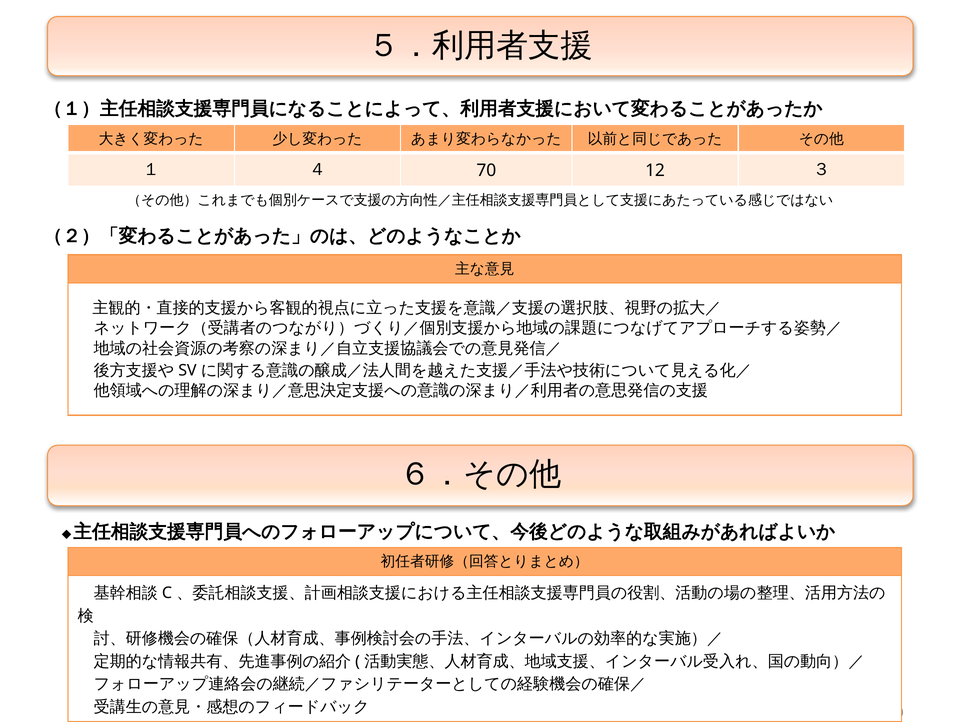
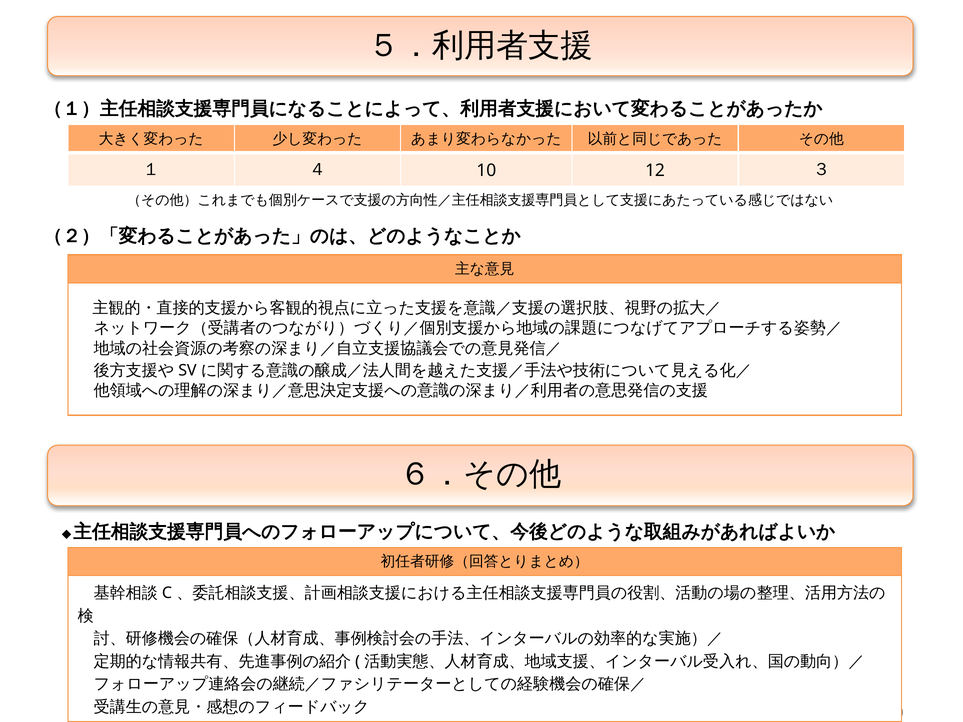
４ 70: 70 -> 10 (486, 170)
